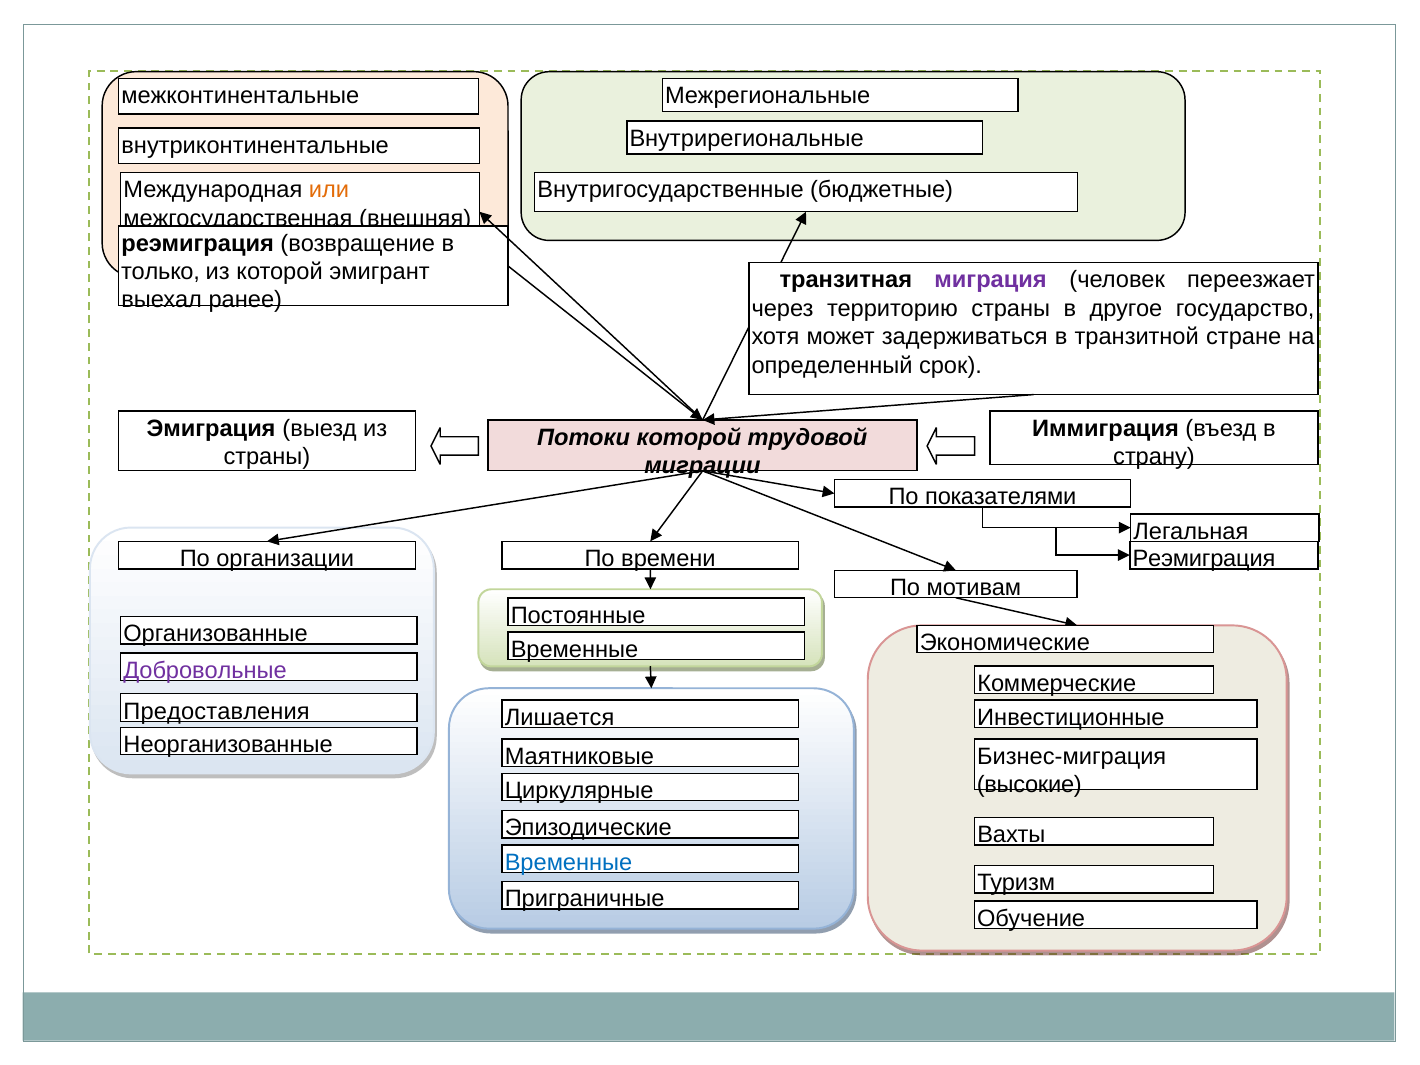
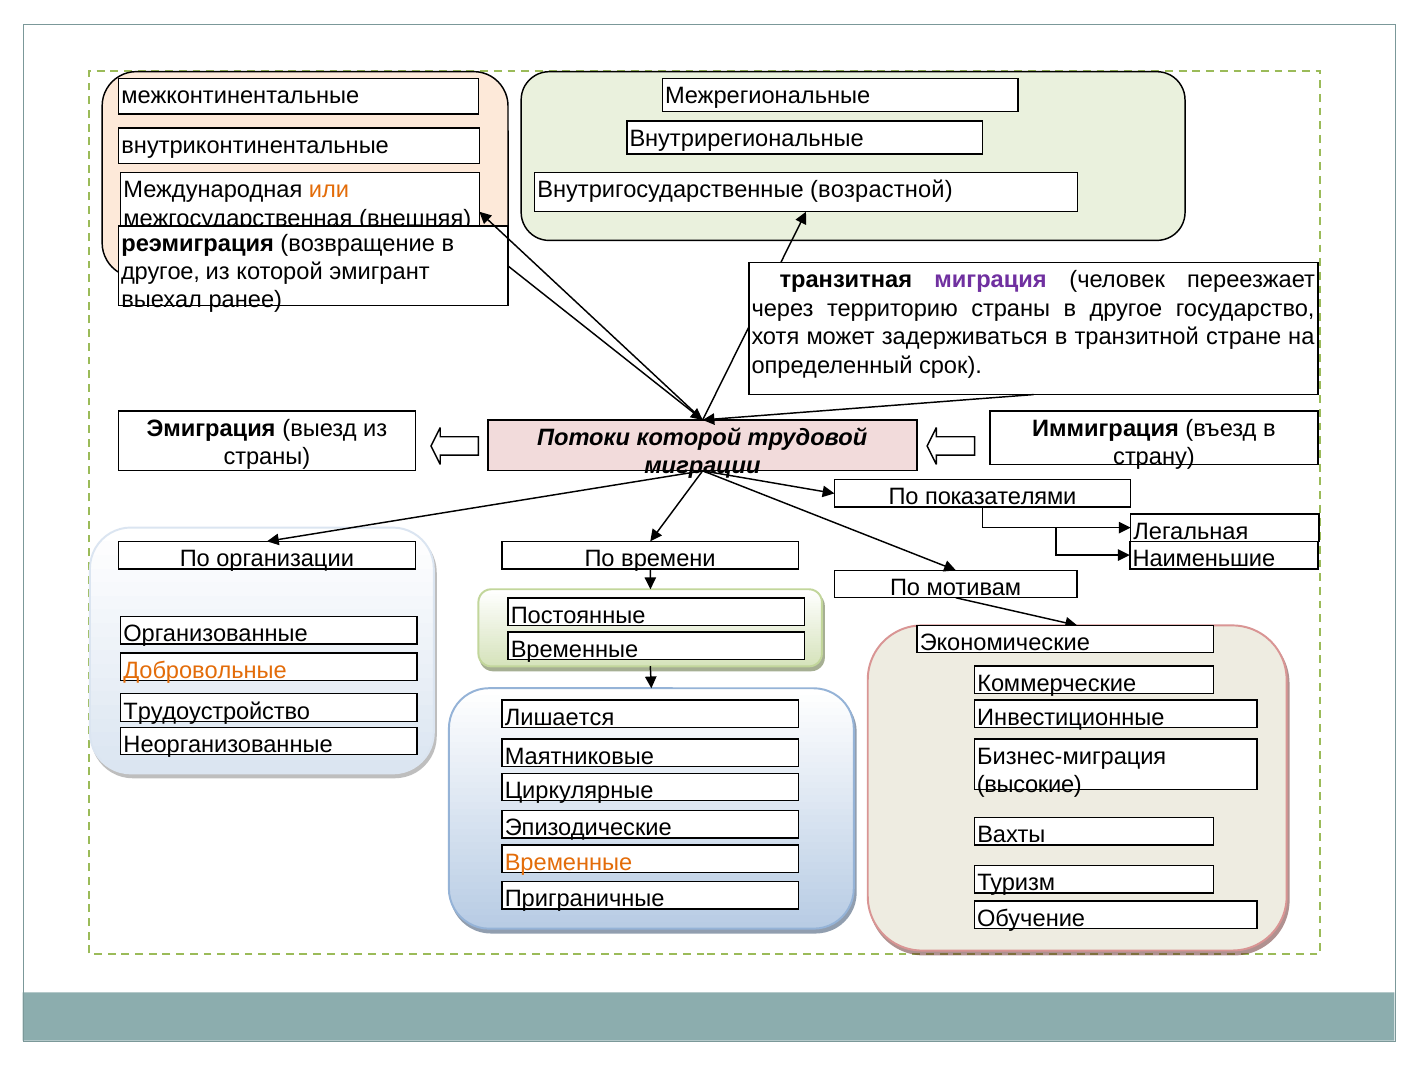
бюджетные: бюджетные -> возрастной (881, 190)
только: только -> другое (160, 272)
Реэмиграция: Реэмиграция -> Наименьшие (1204, 559)
Добровольные colour: purple -> orange (205, 670)
Предоставления: Предоставления -> Трудоустройство (217, 711)
Временные colour: blue -> orange (569, 862)
